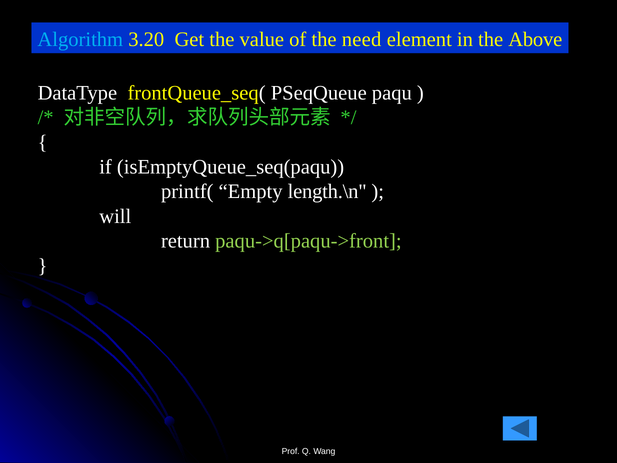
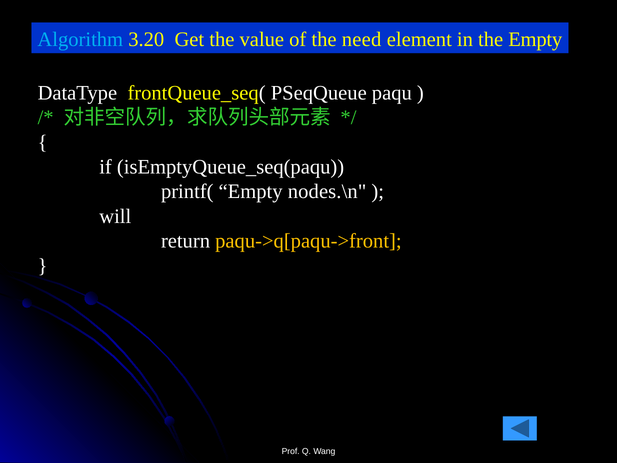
the Above: Above -> Empty (535, 39)
length.\n: length.\n -> nodes.\n (327, 192)
paqu->q[paqu->front colour: light green -> yellow (308, 241)
